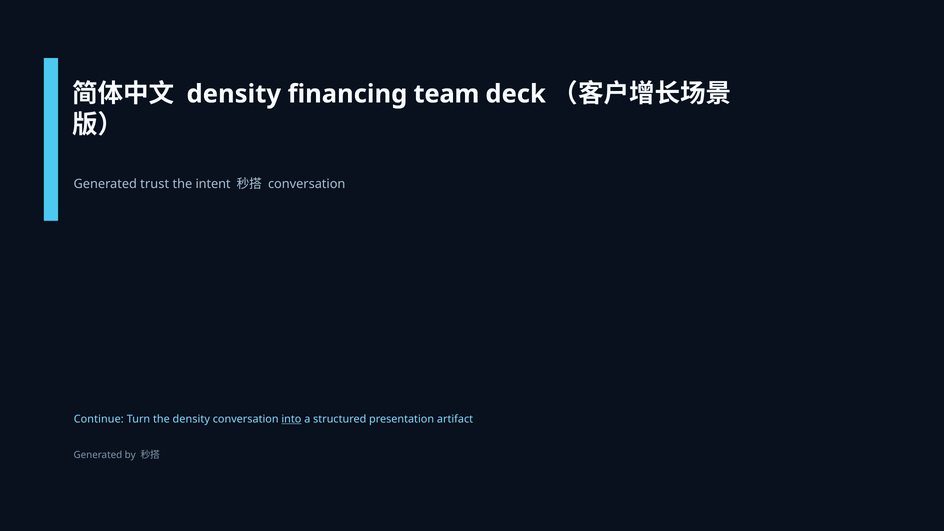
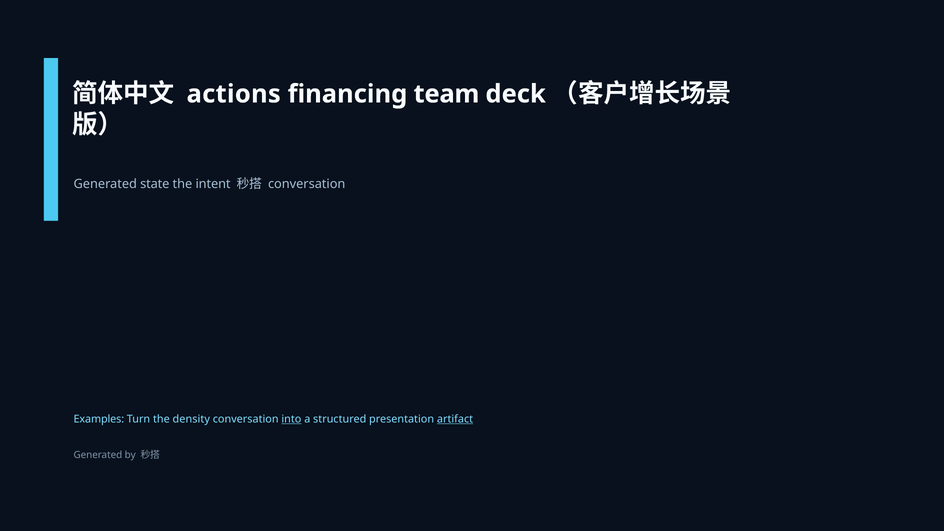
density: density -> actions (234, 94)
trust: trust -> state (155, 184)
Continue: Continue -> Examples (99, 419)
artifact underline: none -> present (455, 419)
